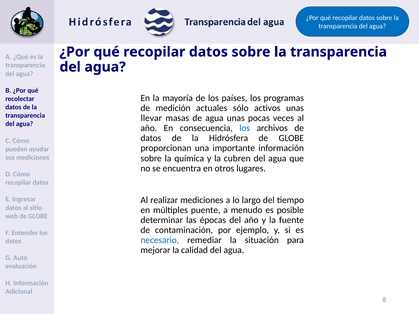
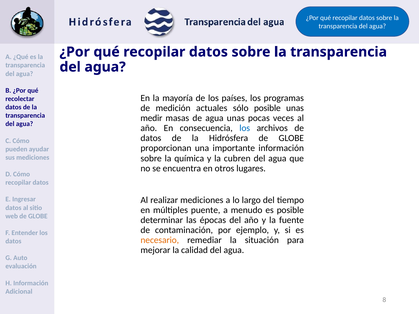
sólo activos: activos -> posible (267, 108)
llevar: llevar -> medir (151, 118)
necesario colour: blue -> orange (160, 240)
